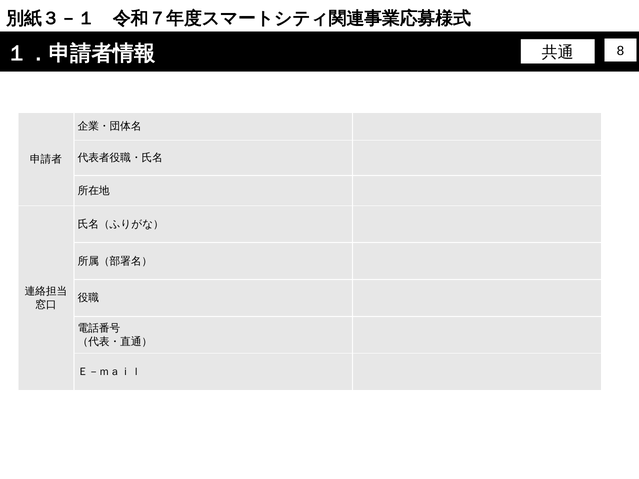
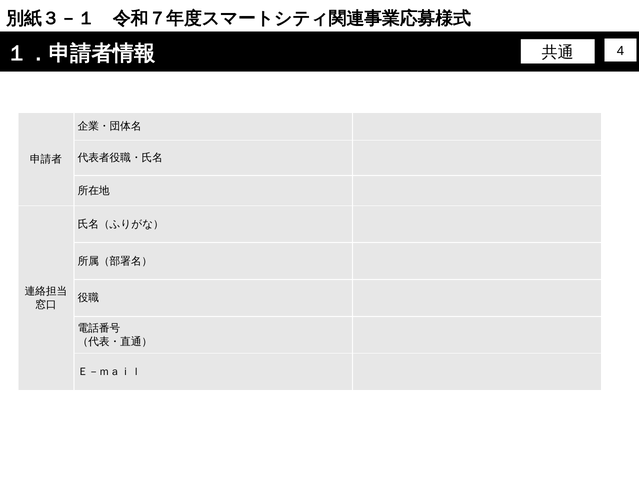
8: 8 -> 4 (620, 51)
